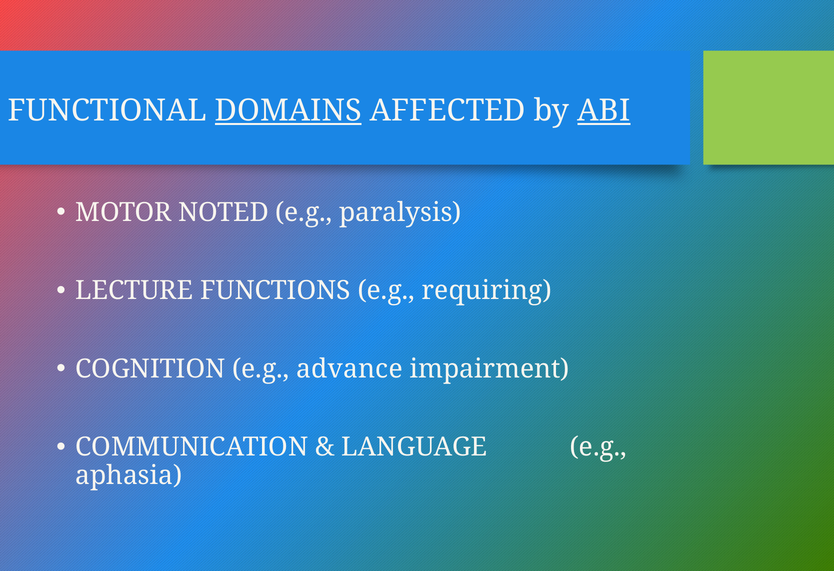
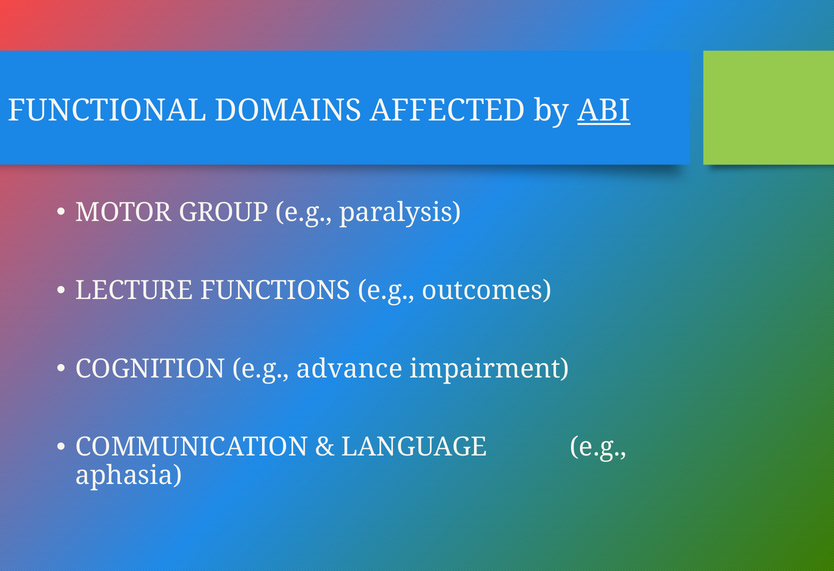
DOMAINS underline: present -> none (288, 111)
NOTED: NOTED -> GROUP (224, 213)
requiring: requiring -> outcomes (487, 291)
